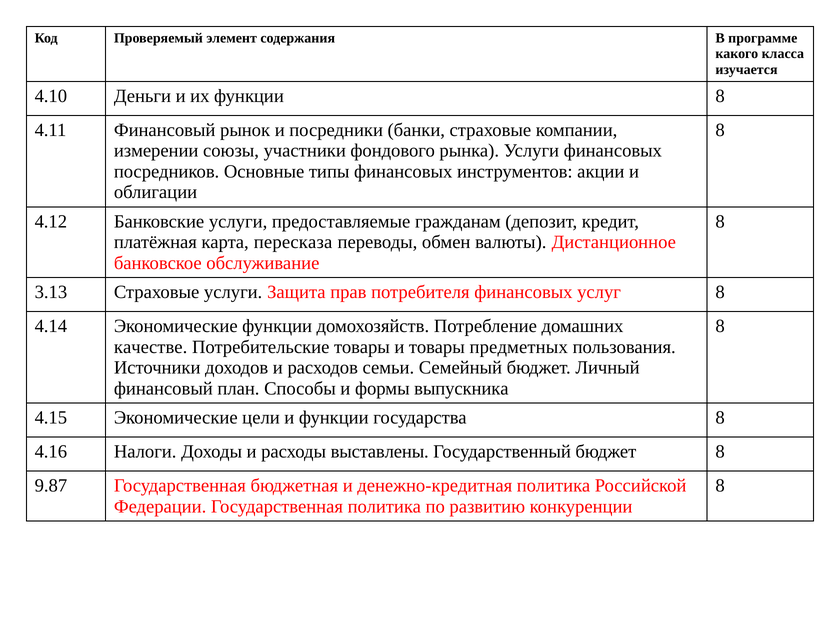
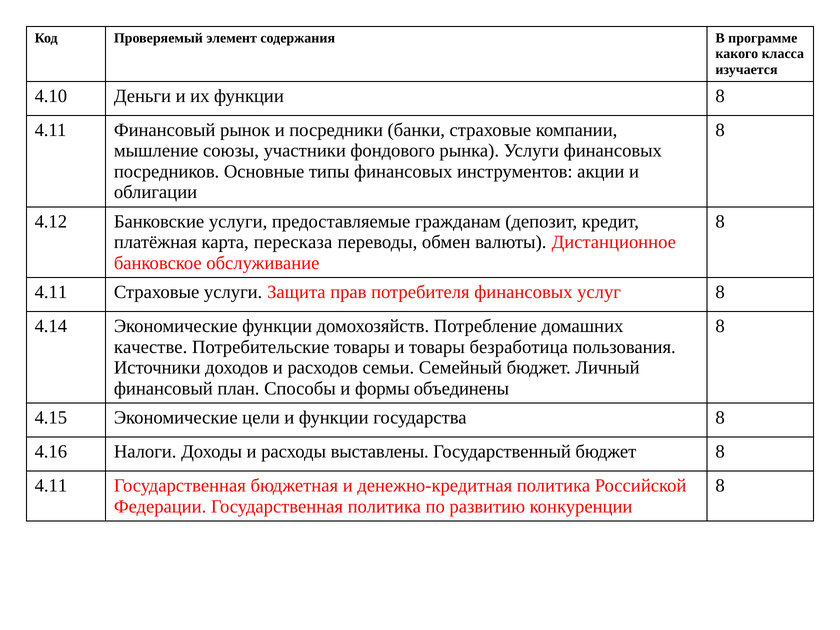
измерении: измерении -> мышление (156, 151)
3.13: 3.13 -> 4.11 (51, 292)
предметных: предметных -> безработица (519, 347)
выпускника: выпускника -> объединены (461, 388)
9.87: 9.87 -> 4.11 (51, 486)
